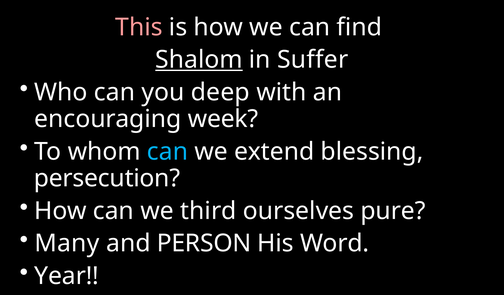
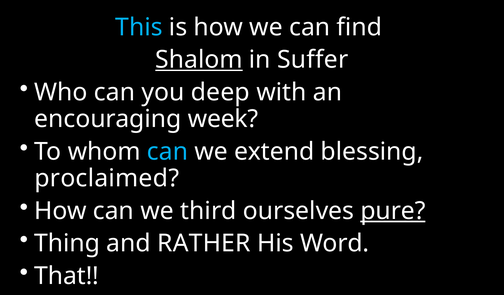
This colour: pink -> light blue (139, 27)
persecution: persecution -> proclaimed (107, 179)
pure underline: none -> present (393, 211)
Many: Many -> Thing (67, 244)
PERSON: PERSON -> RATHER (204, 244)
Year: Year -> That (67, 276)
